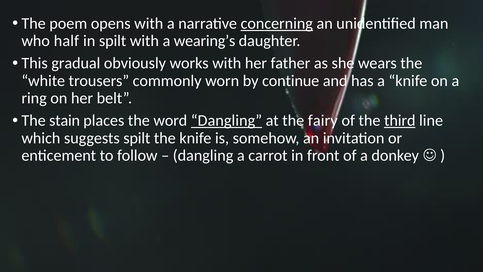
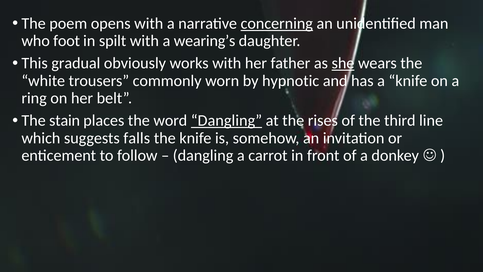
half: half -> foot (67, 41)
she underline: none -> present (343, 63)
continue: continue -> hypnotic (291, 81)
fairy: fairy -> rises (323, 120)
third underline: present -> none (400, 120)
suggests spilt: spilt -> falls (137, 138)
